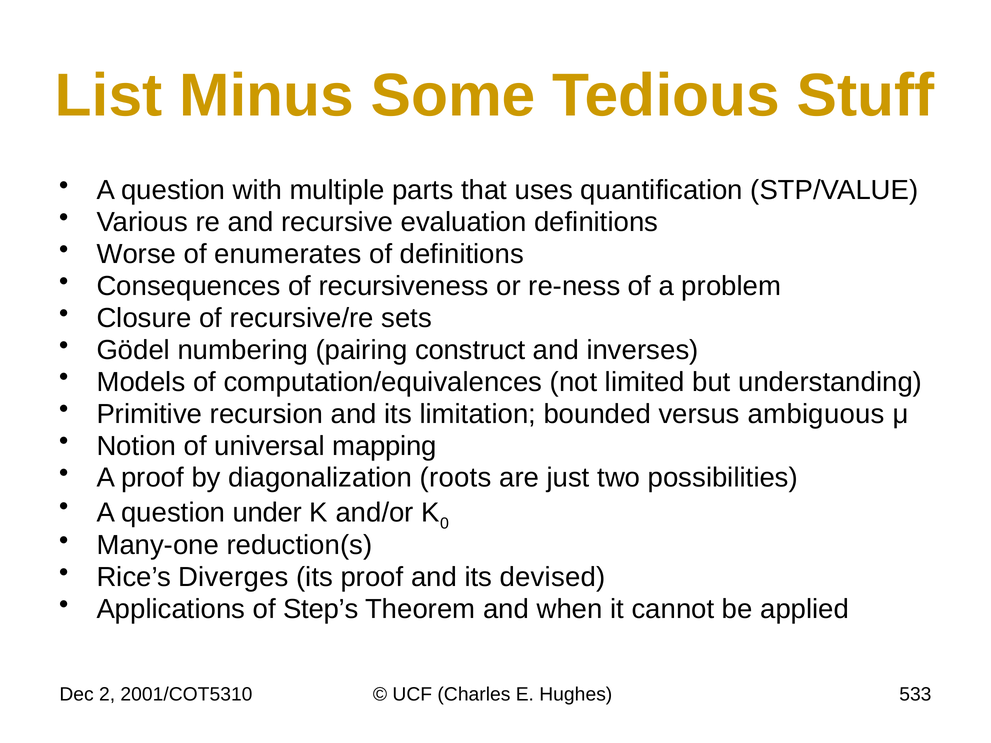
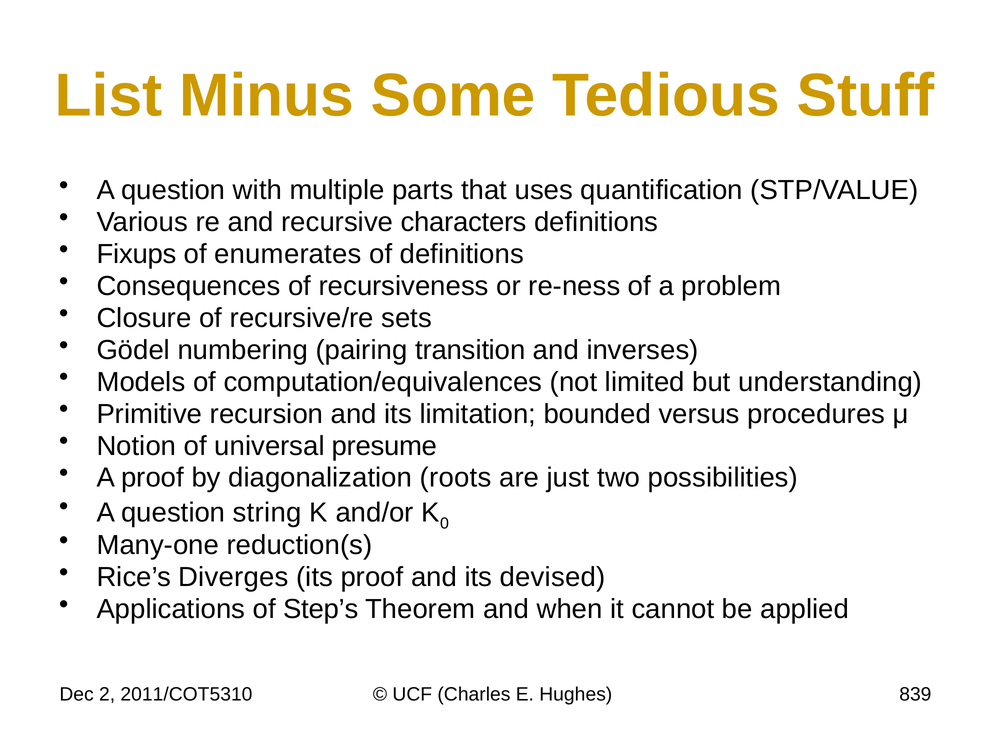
evaluation: evaluation -> characters (464, 222)
Worse: Worse -> Fixups (137, 254)
construct: construct -> transition (470, 350)
ambiguous: ambiguous -> procedures (816, 414)
mapping: mapping -> presume (385, 446)
under: under -> string (267, 513)
2001/COT5310: 2001/COT5310 -> 2011/COT5310 (186, 695)
533: 533 -> 839 (915, 695)
